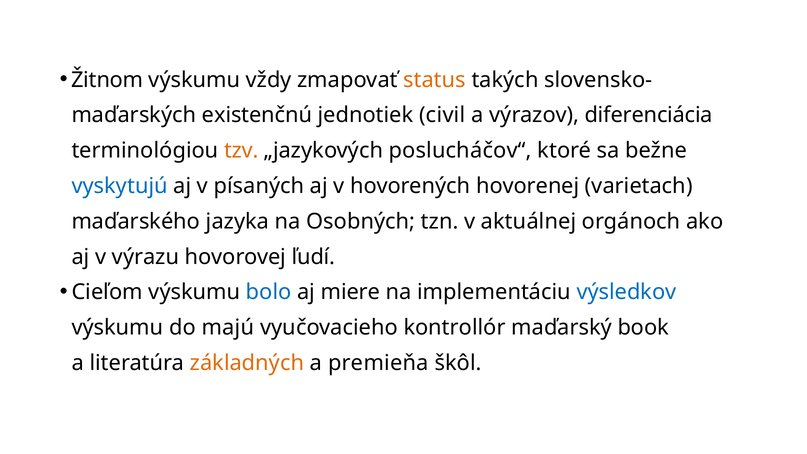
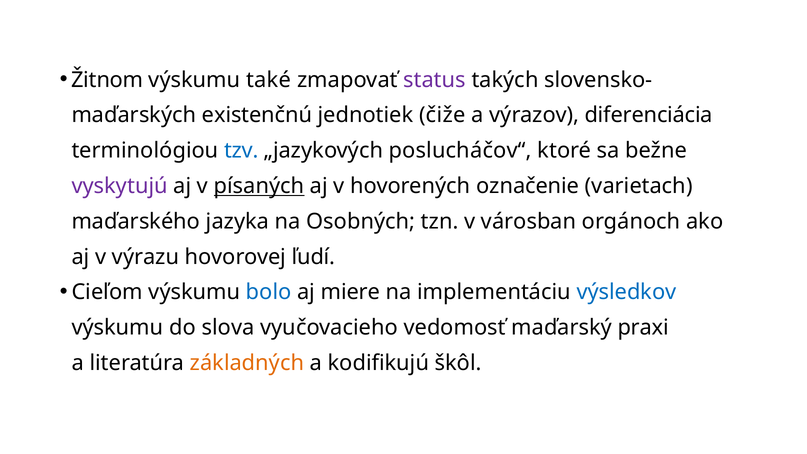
vždy: vždy -> také (269, 80)
status colour: orange -> purple (435, 80)
civil: civil -> čiže (442, 115)
tzv colour: orange -> blue (241, 151)
vyskytujú colour: blue -> purple (120, 186)
písaných underline: none -> present (259, 186)
hovorenej: hovorenej -> označenie (528, 186)
aktuálnej: aktuálnej -> városban (529, 221)
majú: majú -> slova (228, 328)
kontrollór: kontrollór -> vedomosť (455, 328)
book: book -> praxi (643, 328)
premieňa: premieňa -> kodifikujú (378, 363)
